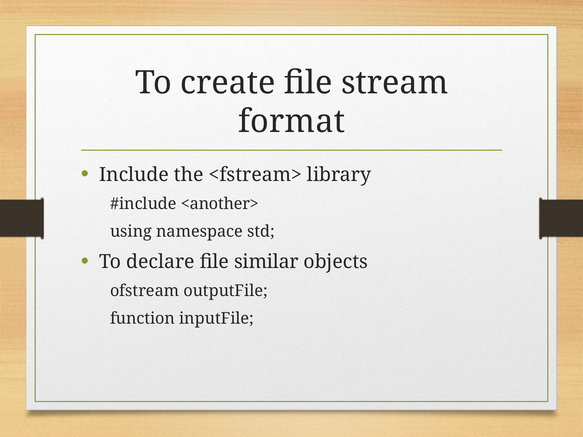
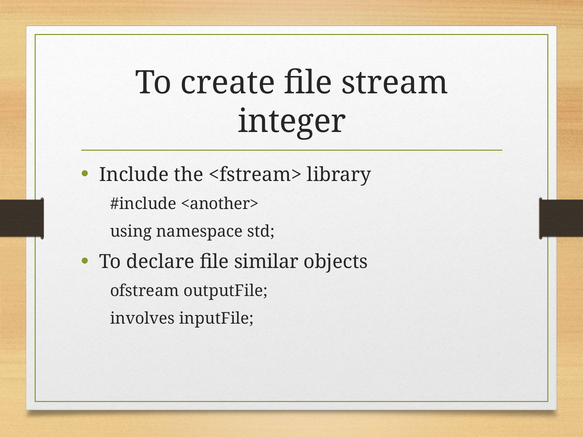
format: format -> integer (292, 122)
function: function -> involves (142, 319)
